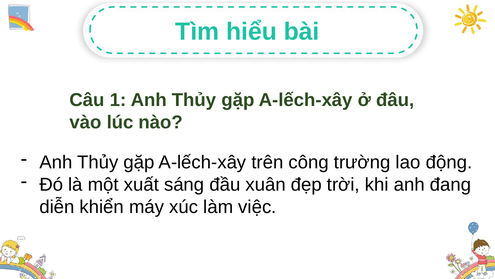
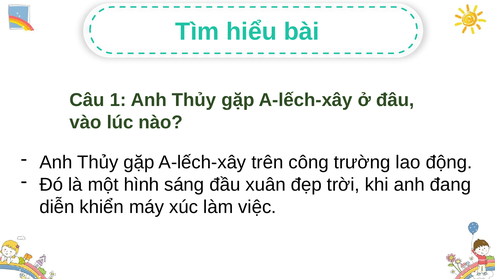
xuất: xuất -> hình (141, 184)
